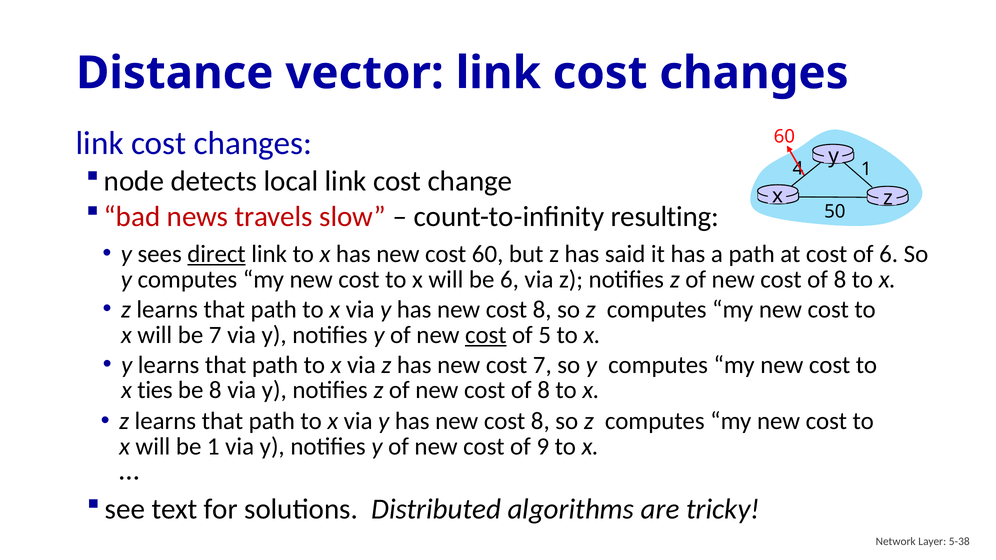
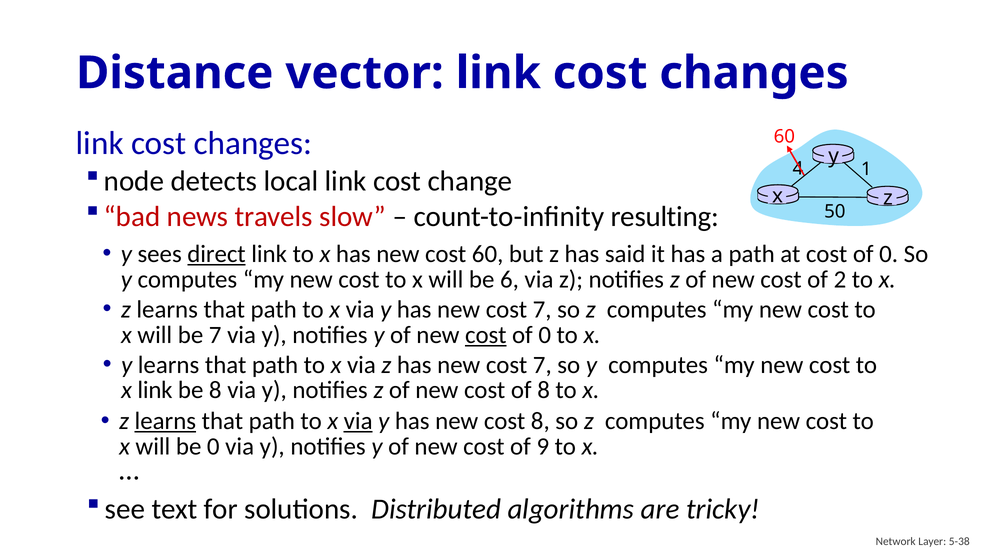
at cost of 6: 6 -> 0 (889, 254)
8: 8 -> 2 (840, 280)
8: 8 -> 7 (542, 310)
5: 5 -> 0 (545, 335)
x ties: ties -> link (155, 390)
learns underline: none -> present (165, 421)
via underline: none -> present (358, 421)
be 1: 1 -> 0 (213, 447)
